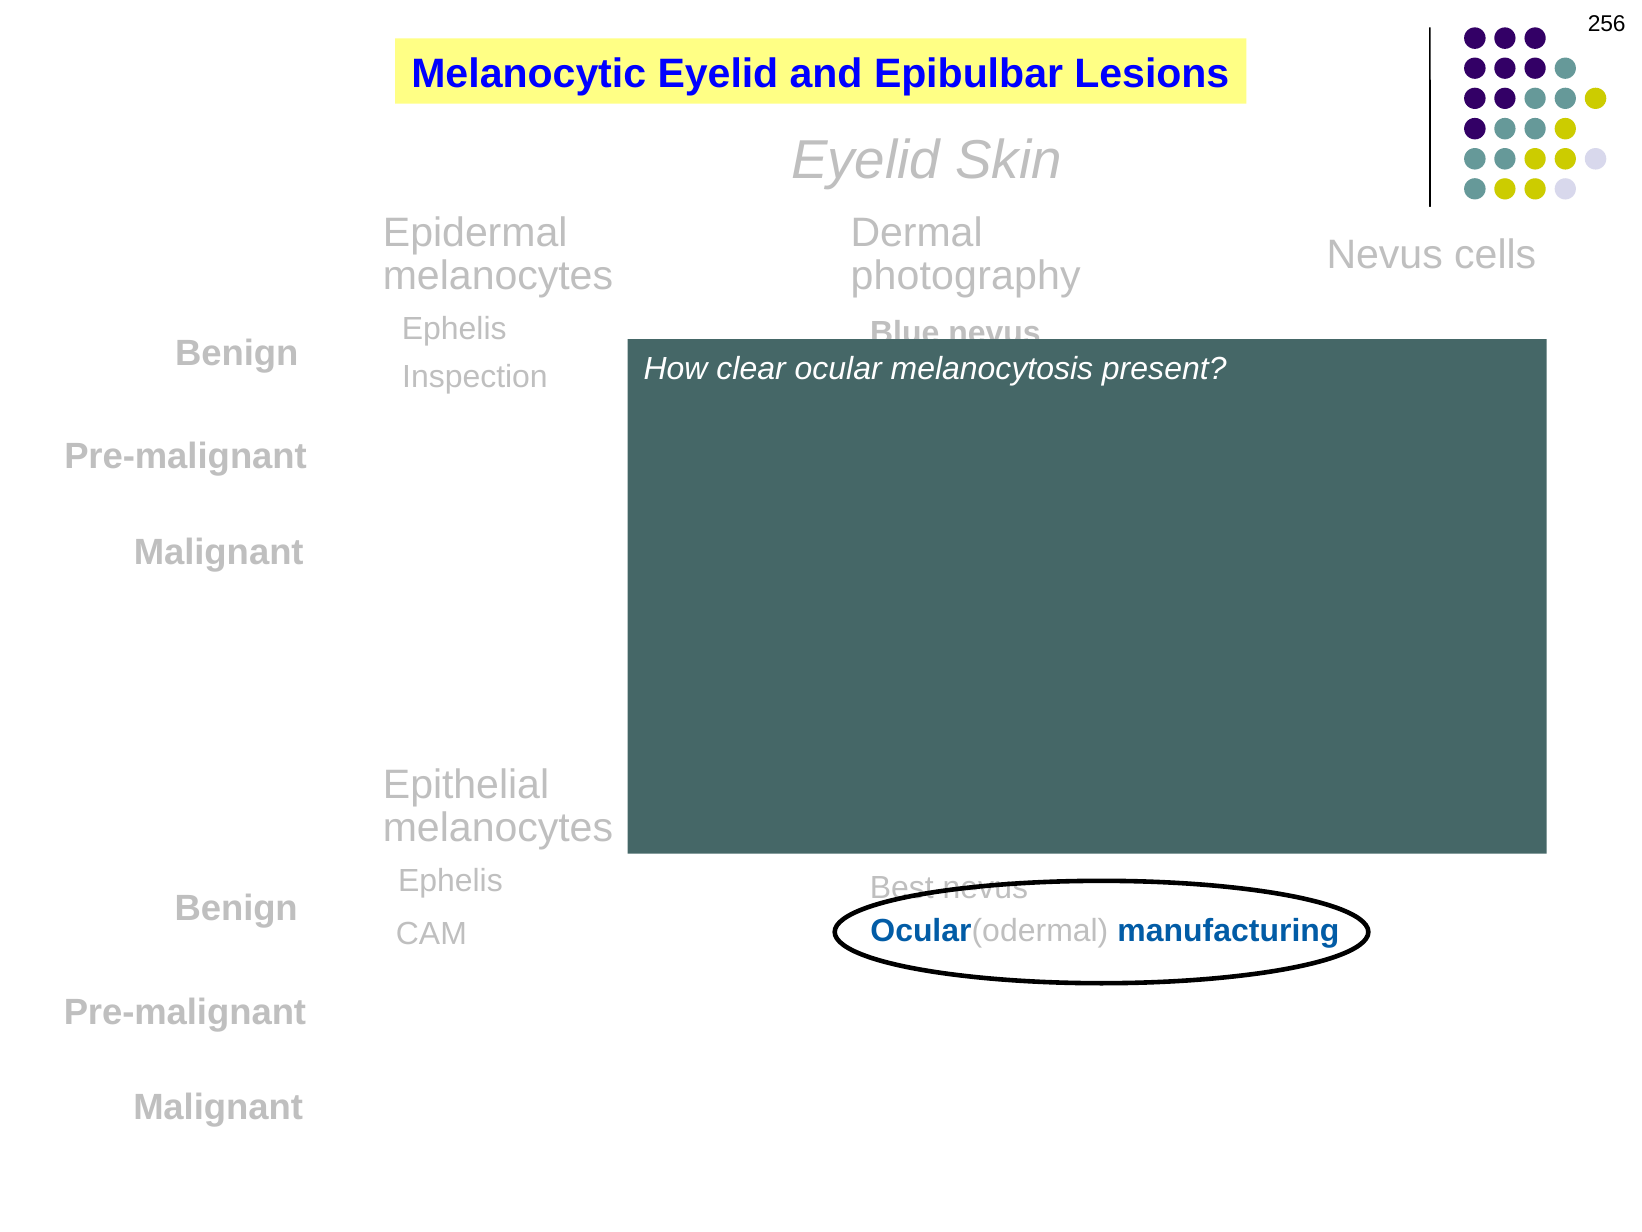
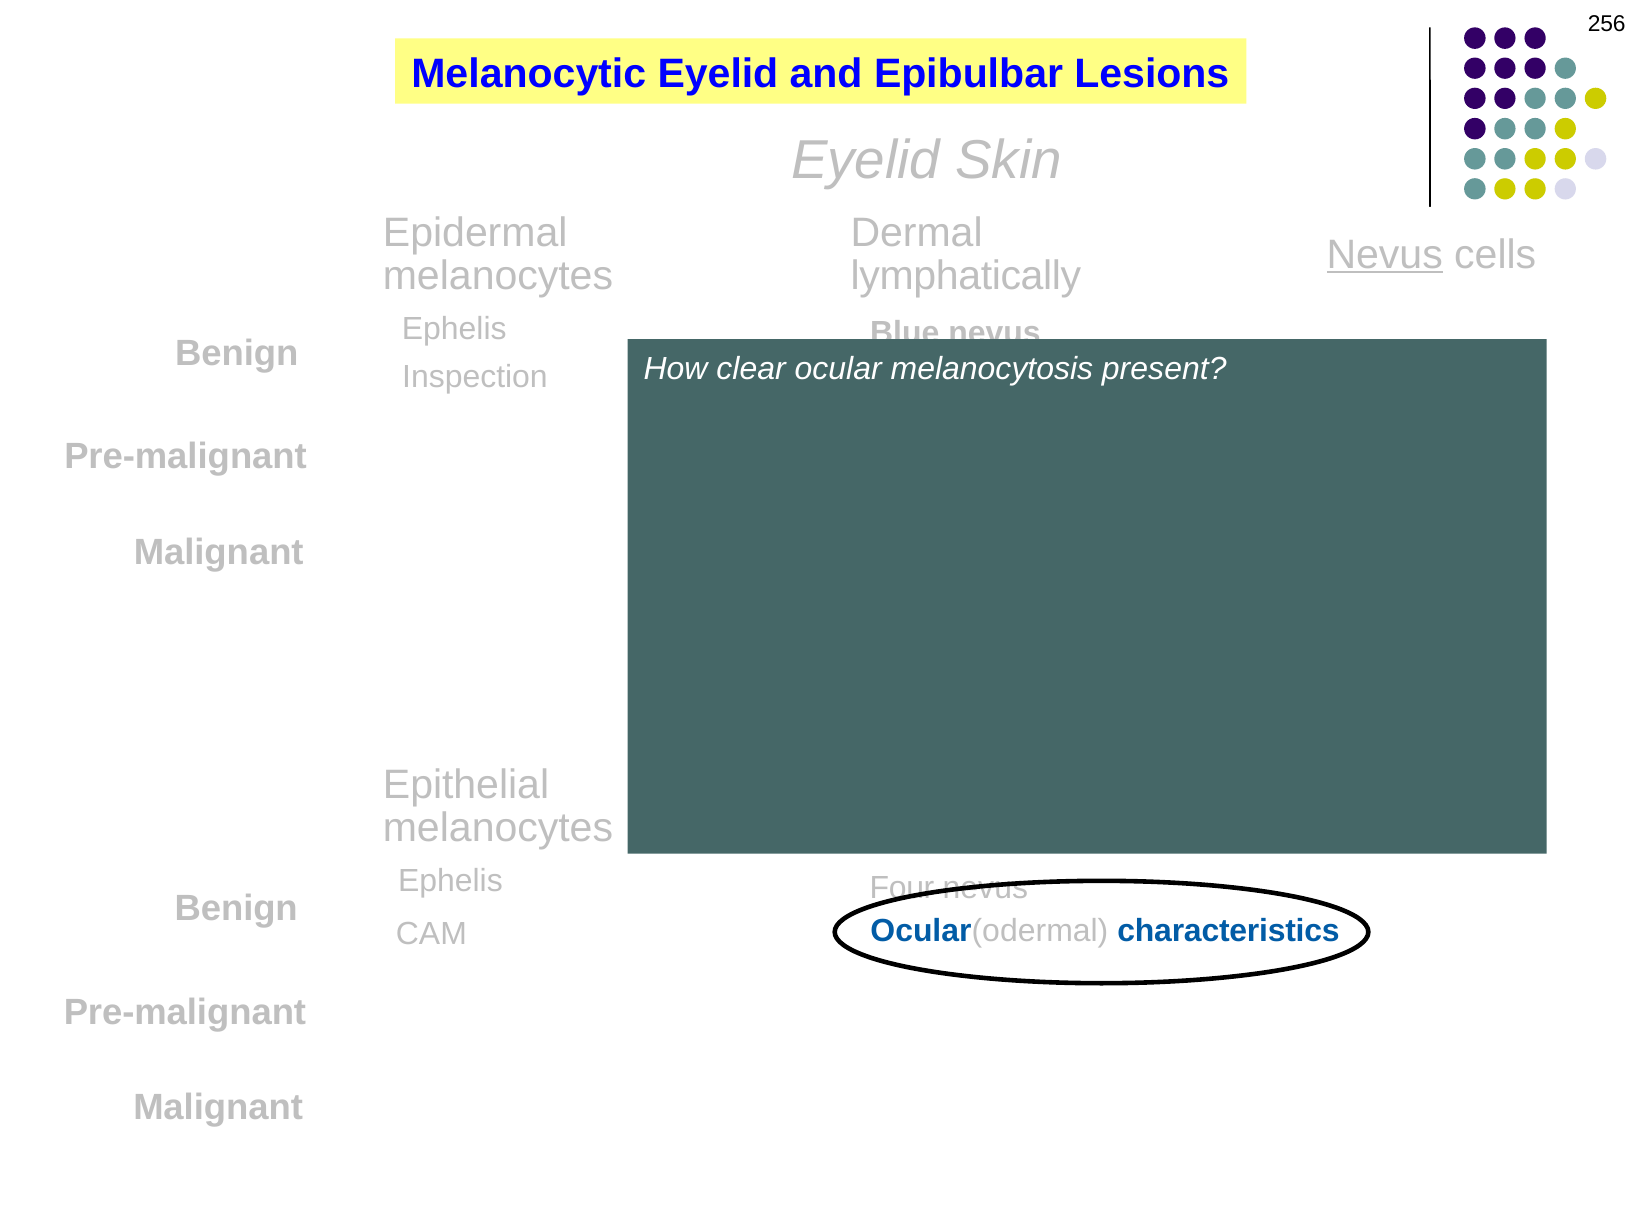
Nevus underline: none -> present (1385, 254)
photography: photography -> lymphatically (966, 276)
Best: Best -> Four (902, 888)
manufacturing: manufacturing -> characteristics (1229, 931)
